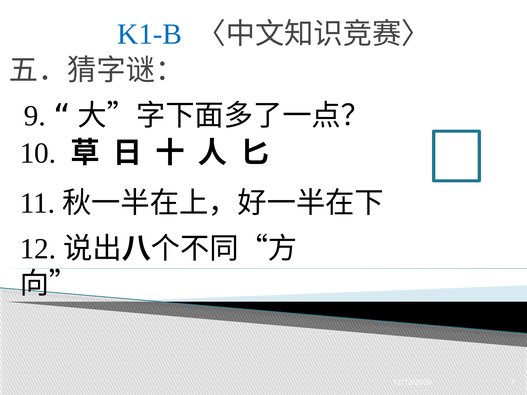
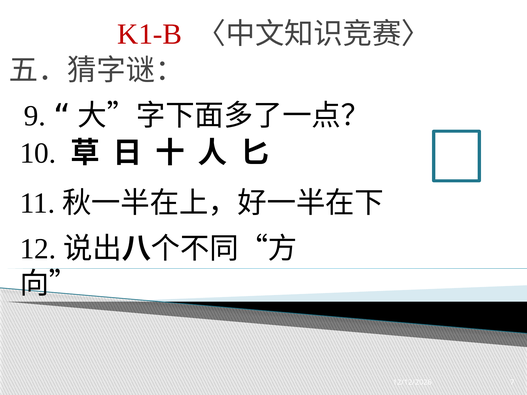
K1-B colour: blue -> red (150, 34)
